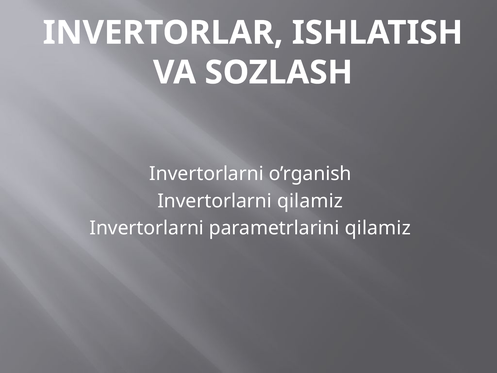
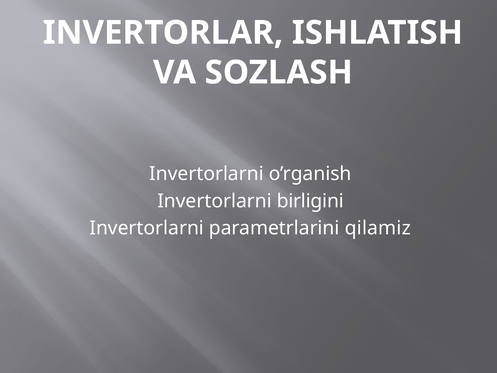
Invertorlarni qilamiz: qilamiz -> birligini (310, 201)
